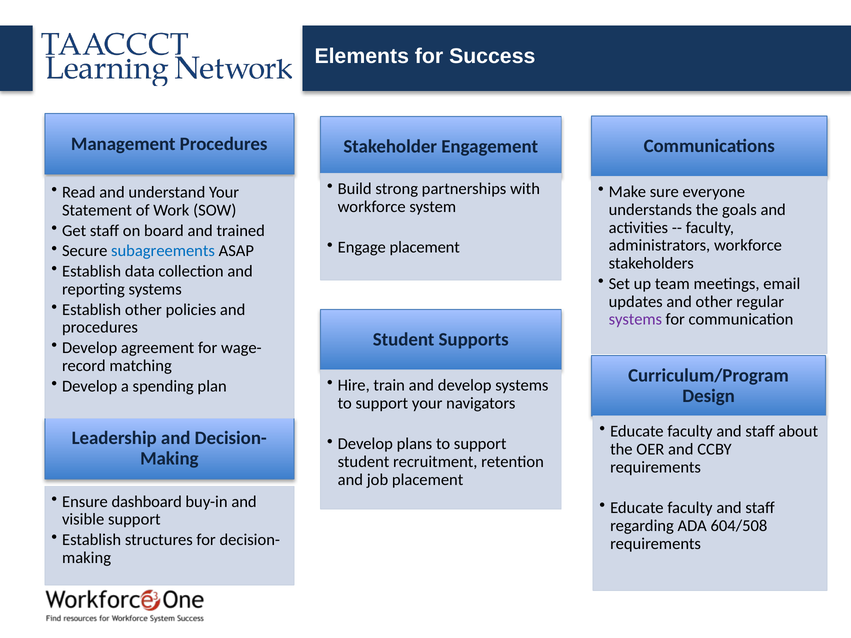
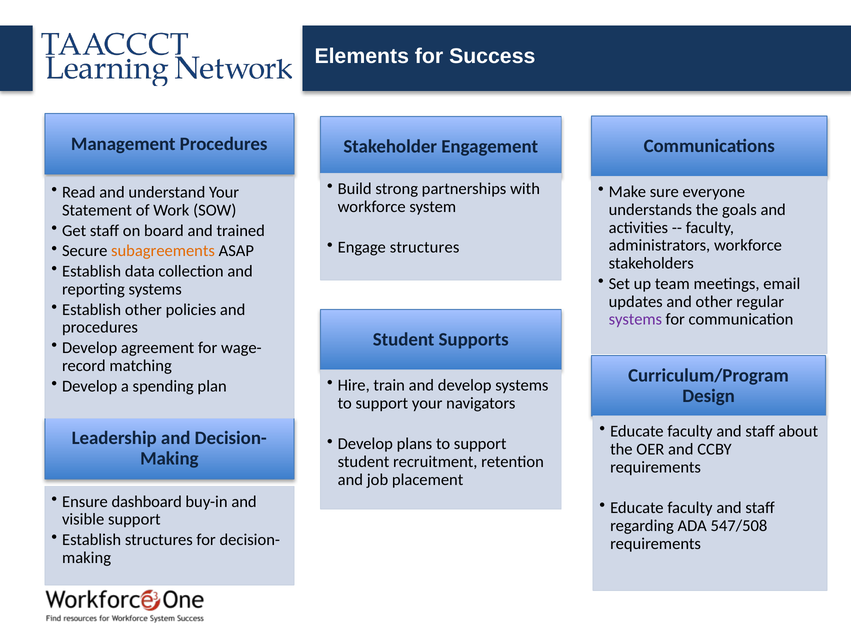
Engage placement: placement -> structures (425, 248)
subagreements colour: blue -> orange (163, 251)
604/508: 604/508 -> 547/508 (739, 526)
